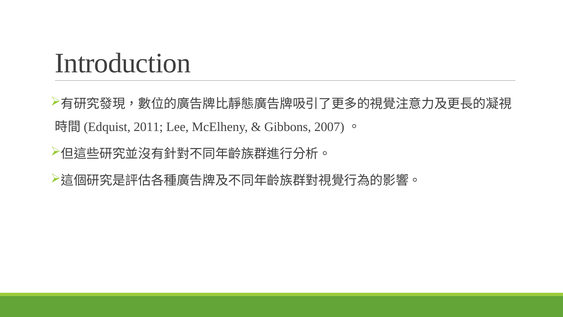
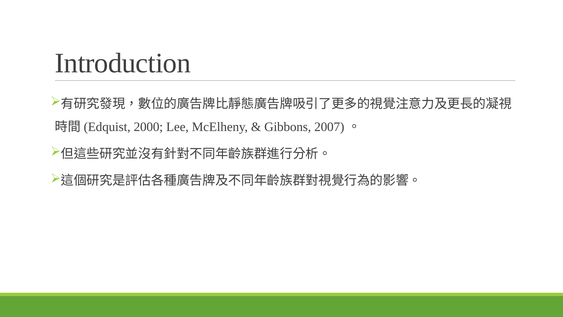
2011: 2011 -> 2000 (148, 127)
